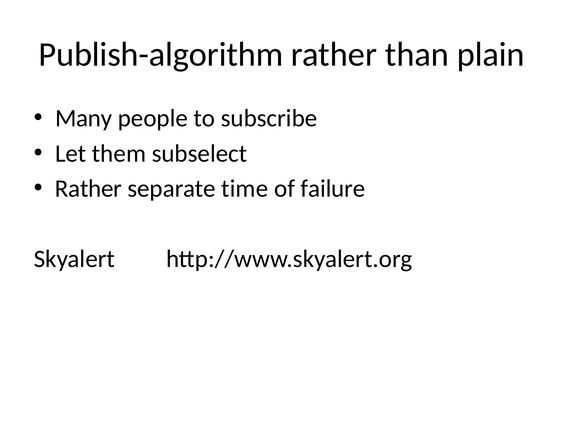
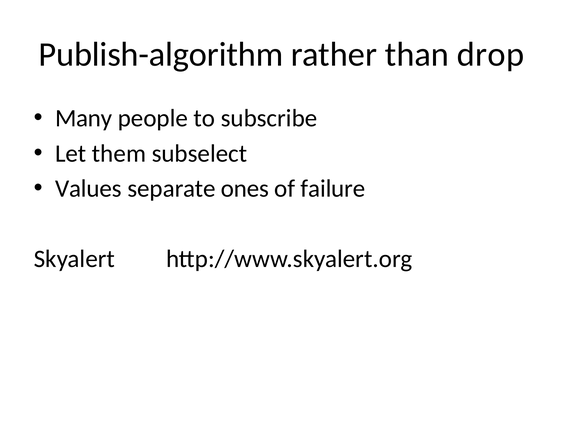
plain: plain -> drop (491, 55)
Rather: Rather -> Values (88, 189)
time: time -> ones (245, 189)
